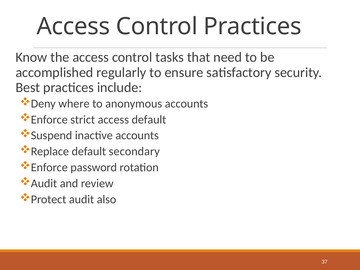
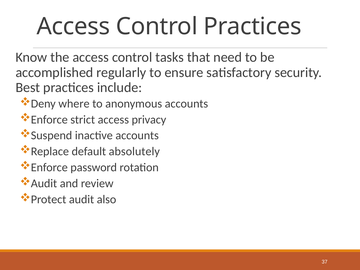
access default: default -> privacy (149, 120)
secondary: secondary -> absolutely (134, 151)
